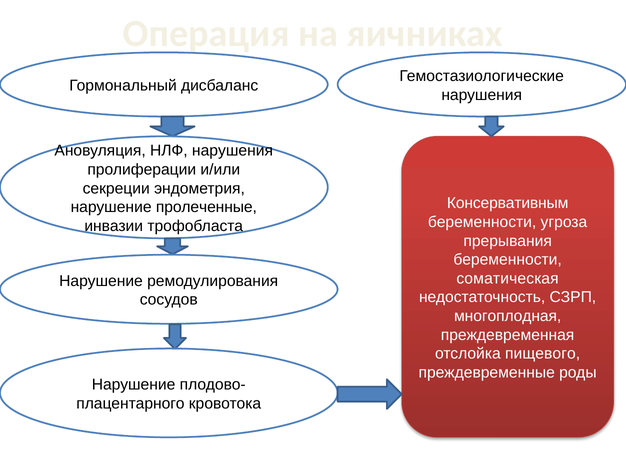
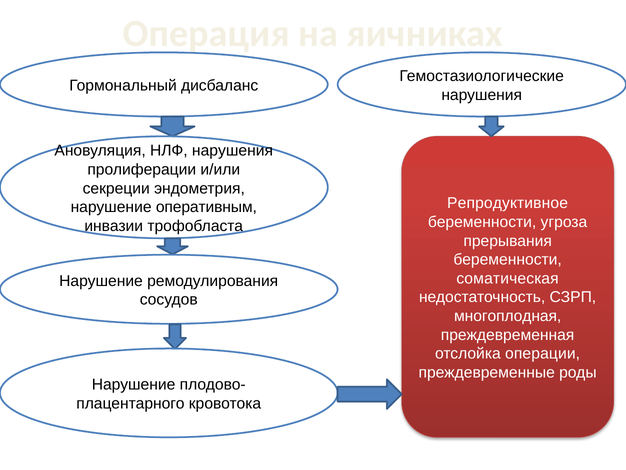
Консервативным: Консервативным -> Репродуктивное (508, 203)
пролеченные: пролеченные -> оперативным (206, 207)
пищевого: пищевого -> операции (543, 353)
